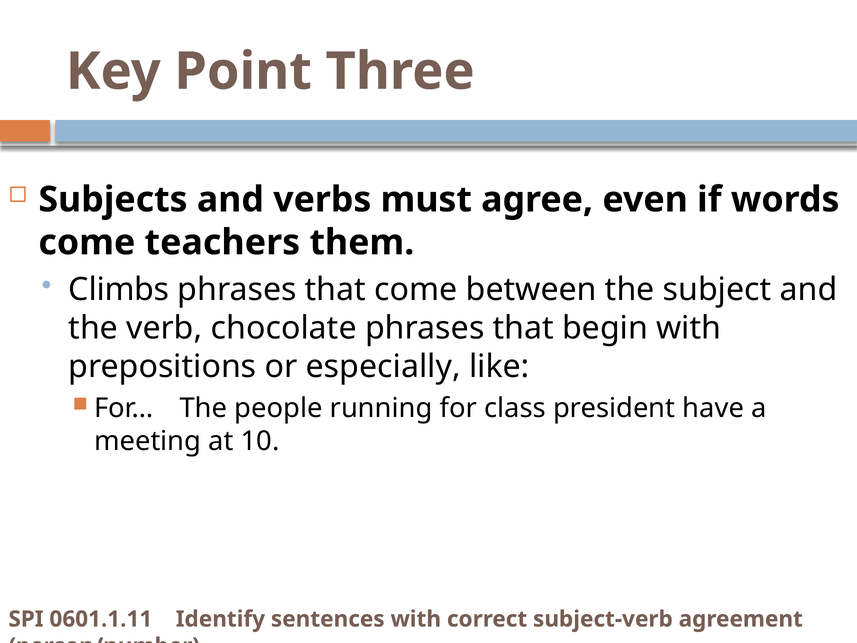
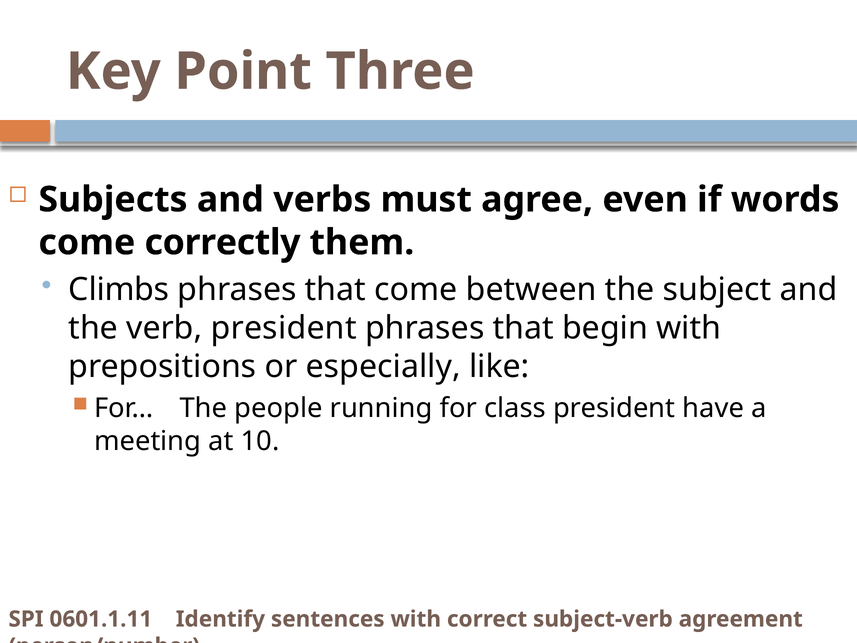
teachers: teachers -> correctly (223, 242)
verb chocolate: chocolate -> president (284, 328)
